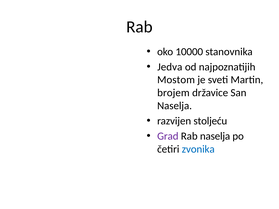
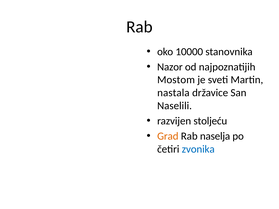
Jedva: Jedva -> Nazor (170, 67)
brojem: brojem -> nastala (173, 93)
Naselja: Naselja -> Naselili (175, 106)
Grad colour: purple -> orange (168, 136)
